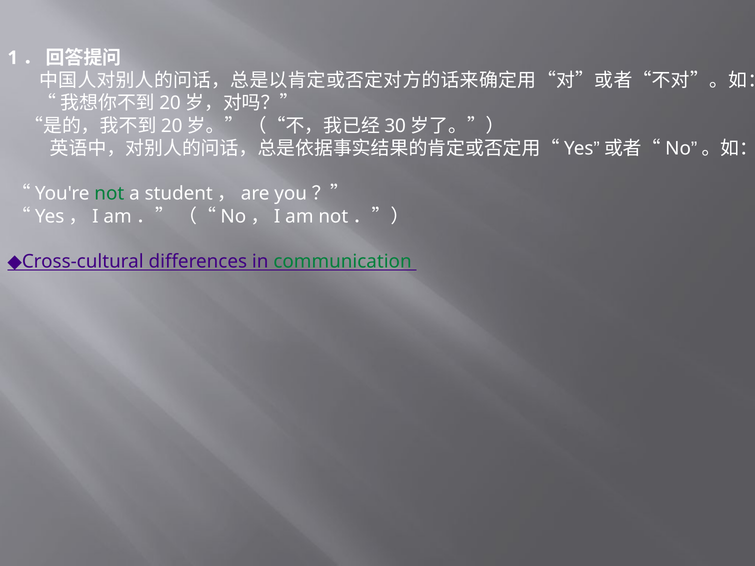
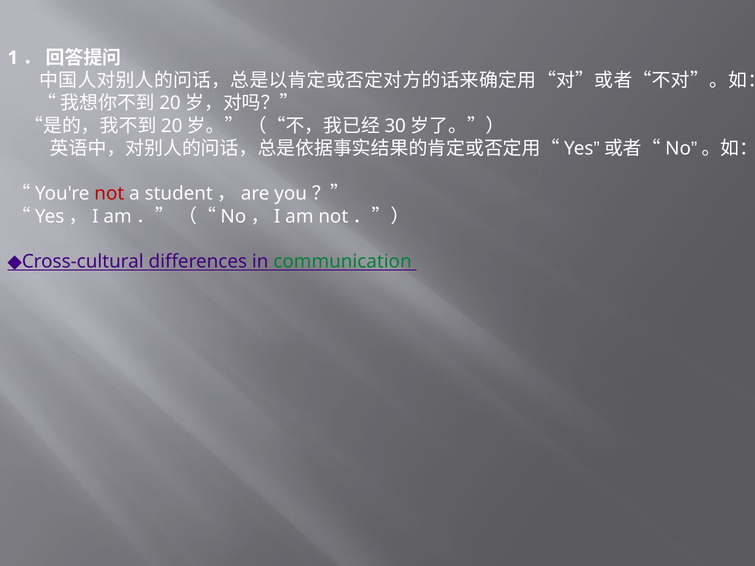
not colour: green -> red (109, 194)
